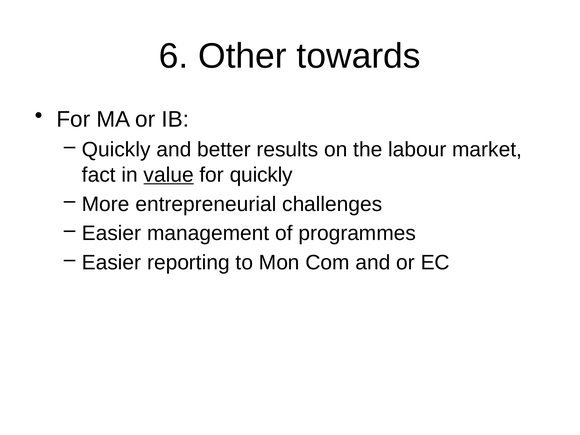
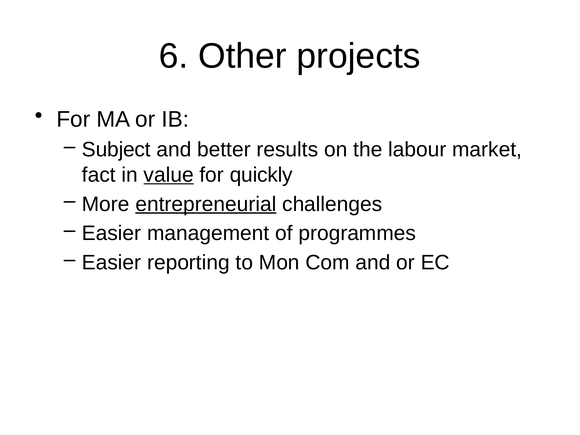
towards: towards -> projects (359, 56)
Quickly: Quickly -> Subject (116, 150)
entrepreneurial underline: none -> present (206, 204)
